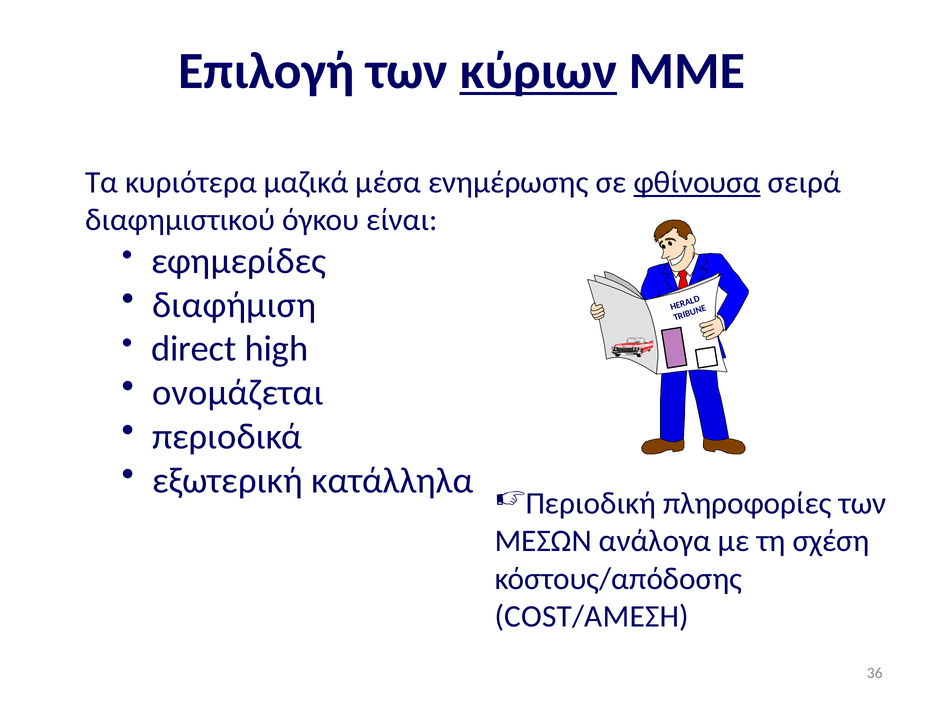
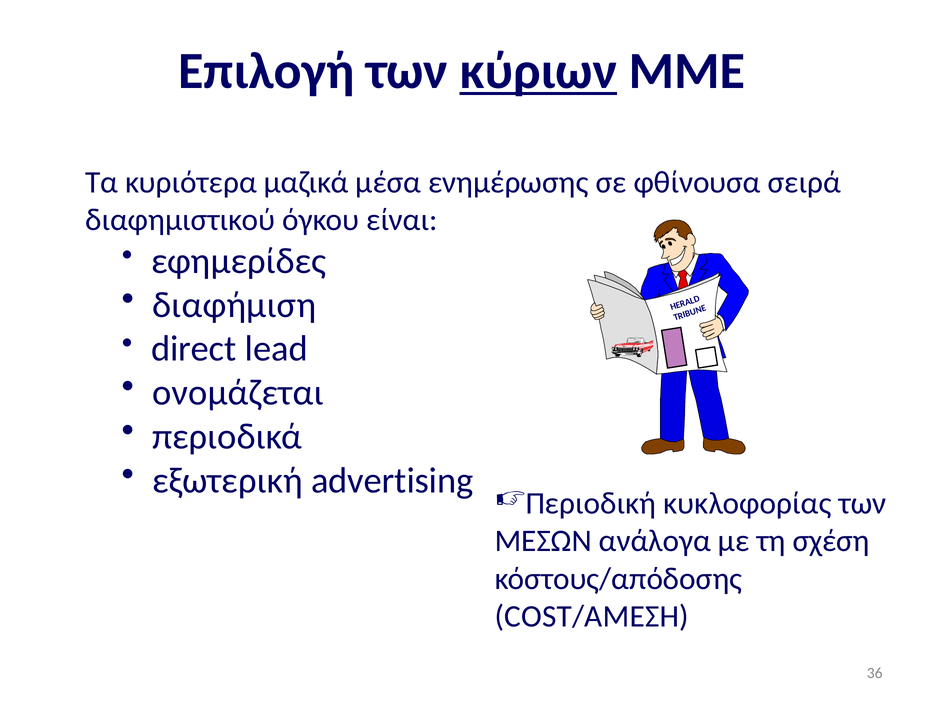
φθίνουσα underline: present -> none (697, 182)
high: high -> lead (276, 348)
κατάλληλα: κατάλληλα -> advertising (392, 480)
πληροφορίες: πληροφορίες -> κυκλοφορίας (747, 503)
